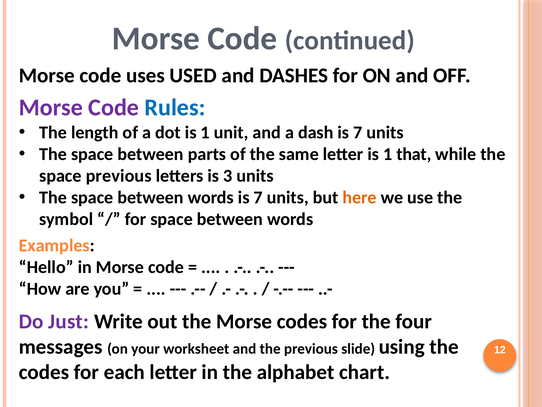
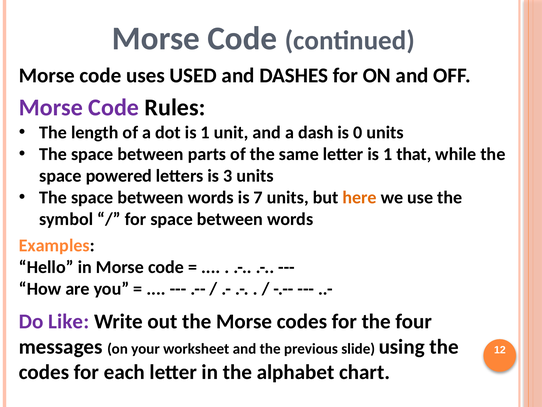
Rules colour: blue -> black (175, 107)
dash is 7: 7 -> 0 (358, 132)
space previous: previous -> powered (119, 176)
Just: Just -> Like (69, 321)
